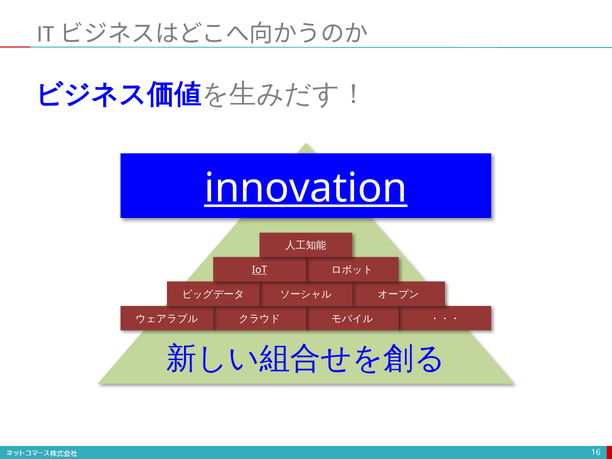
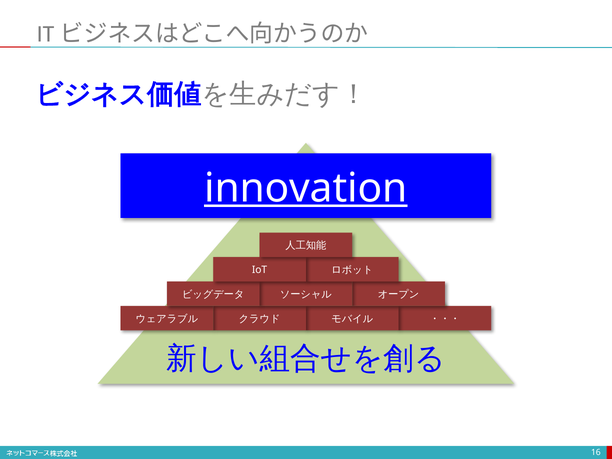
IoT underline: present -> none (260, 270)
